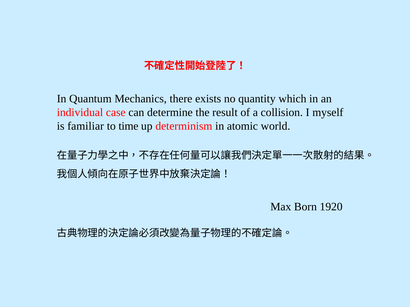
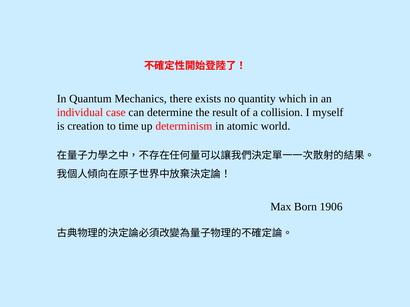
familiar: familiar -> creation (86, 126)
1920: 1920 -> 1906 (331, 207)
